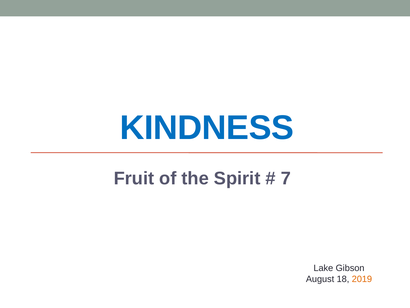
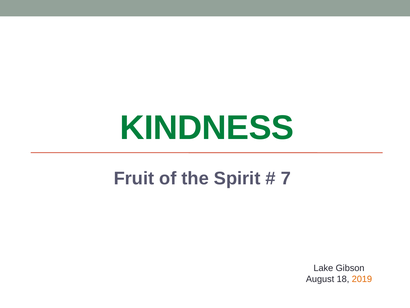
KINDNESS colour: blue -> green (207, 128)
